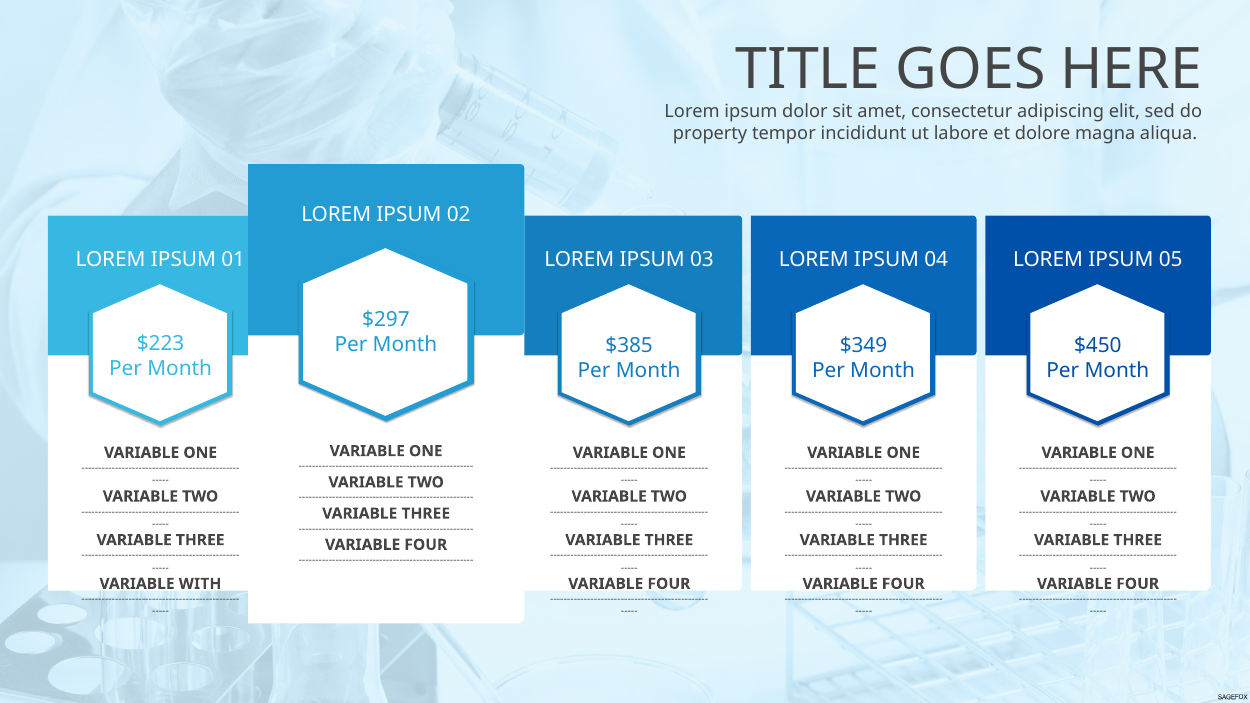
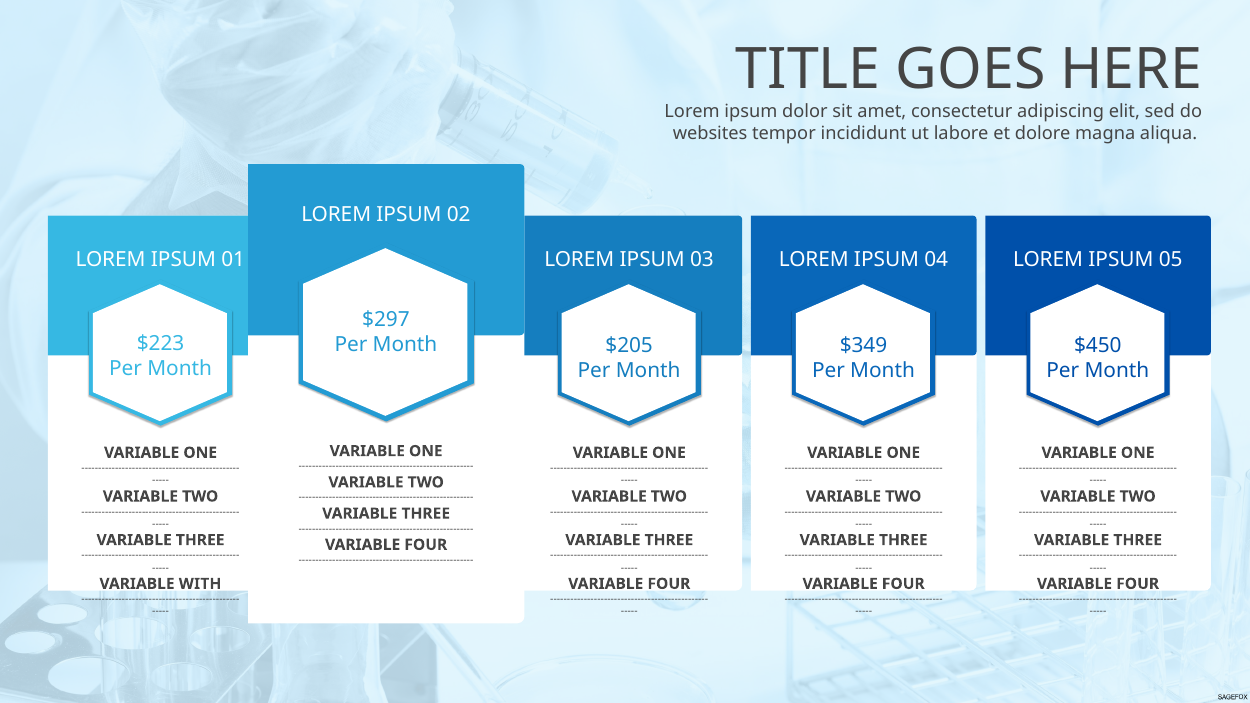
property: property -> websites (710, 134)
$385: $385 -> $205 (629, 345)
